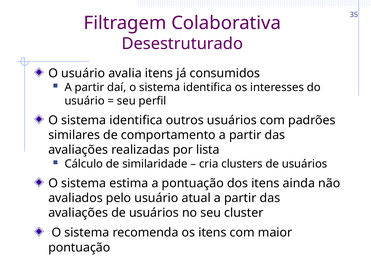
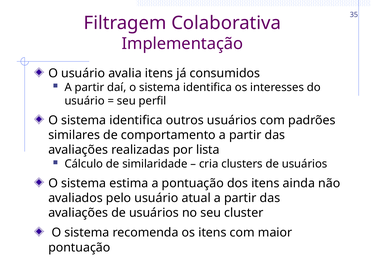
Desestruturado: Desestruturado -> Implementação (182, 44)
